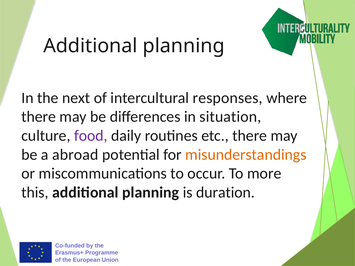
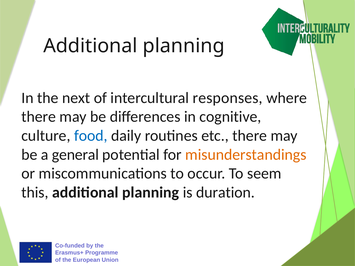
situation: situation -> cognitive (230, 117)
food colour: purple -> blue (91, 136)
abroad: abroad -> general (75, 155)
more: more -> seem (264, 174)
